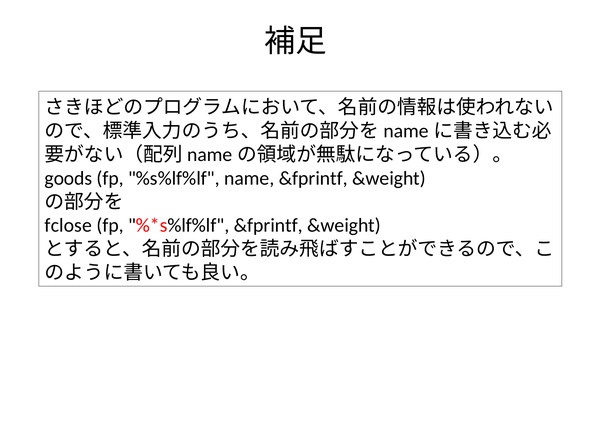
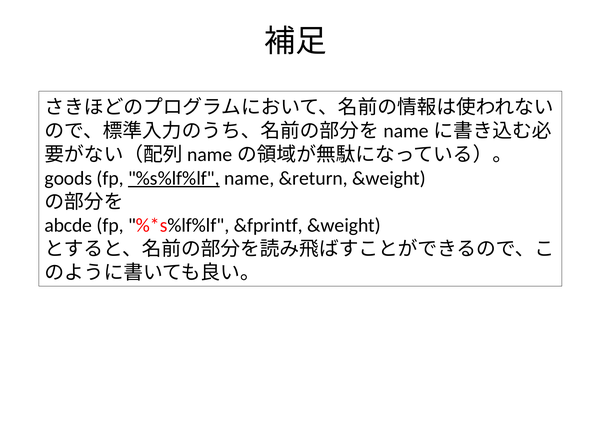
%s%lf%lf underline: none -> present (174, 178)
name &fprintf: &fprintf -> &return (313, 178)
fclose: fclose -> abcde (68, 226)
